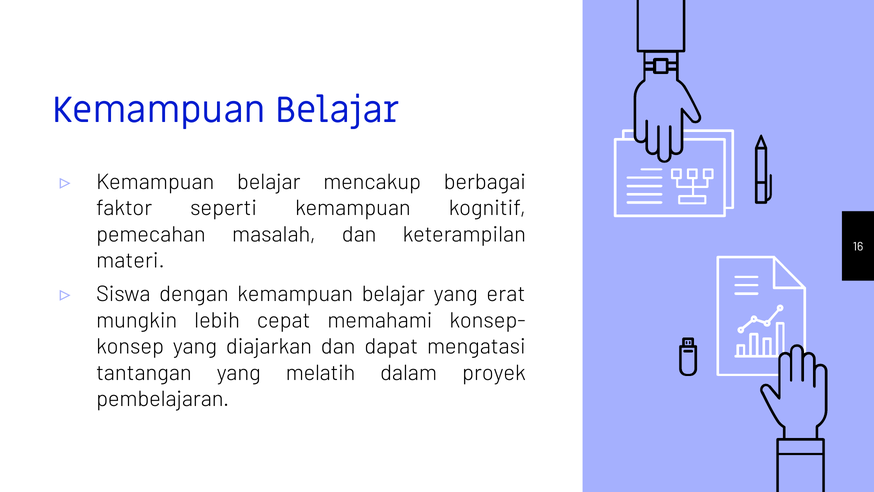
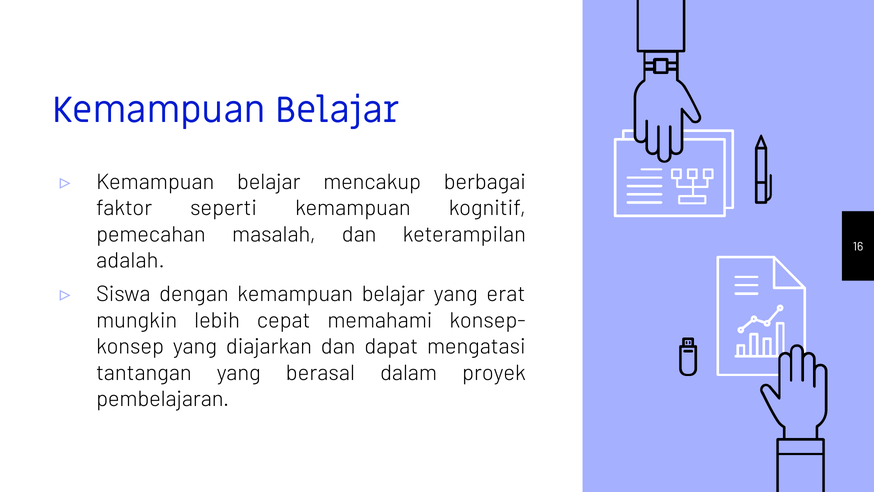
materi: materi -> adalah (130, 260)
melatih: melatih -> berasal (320, 373)
